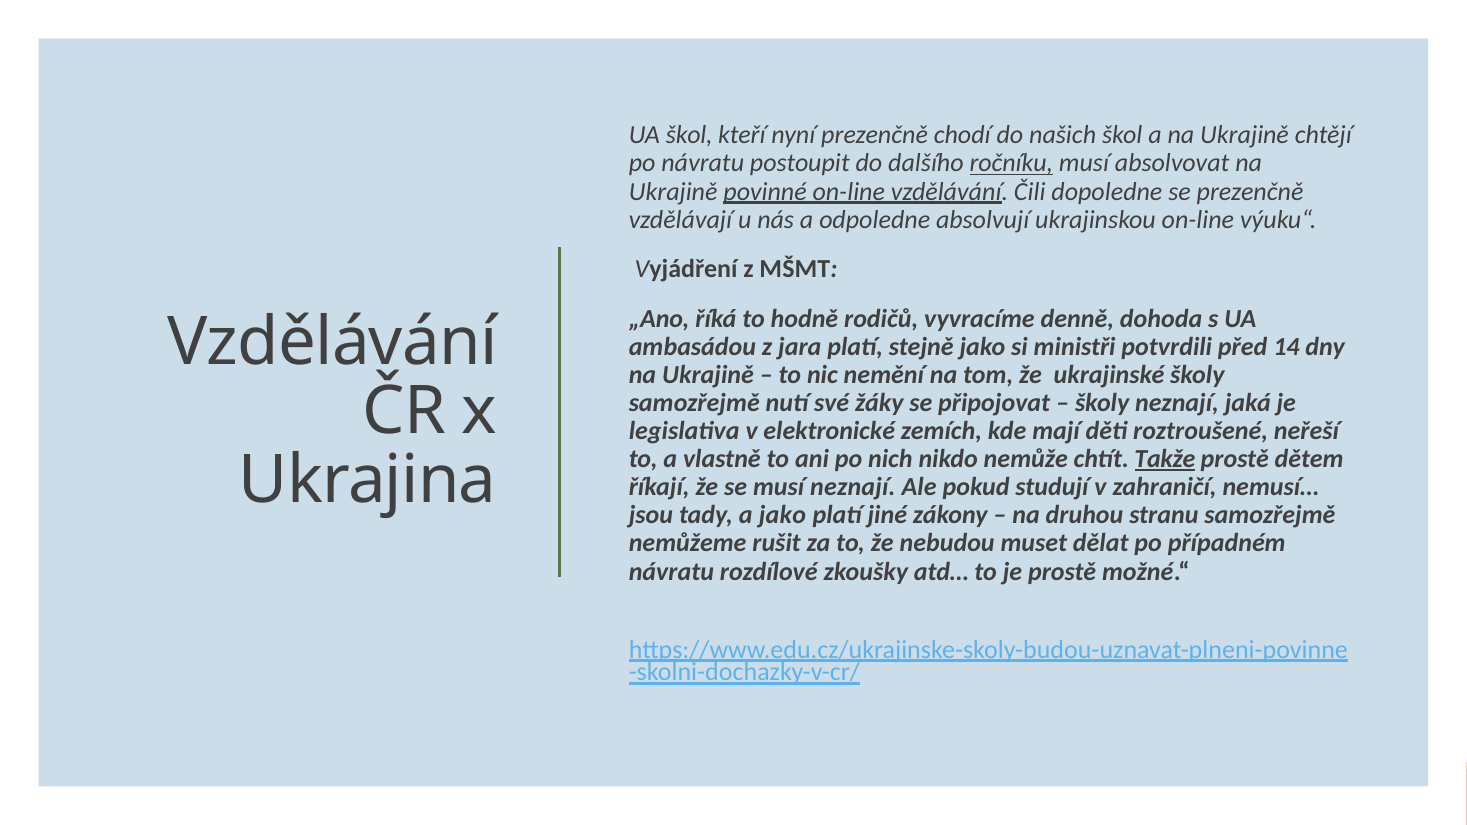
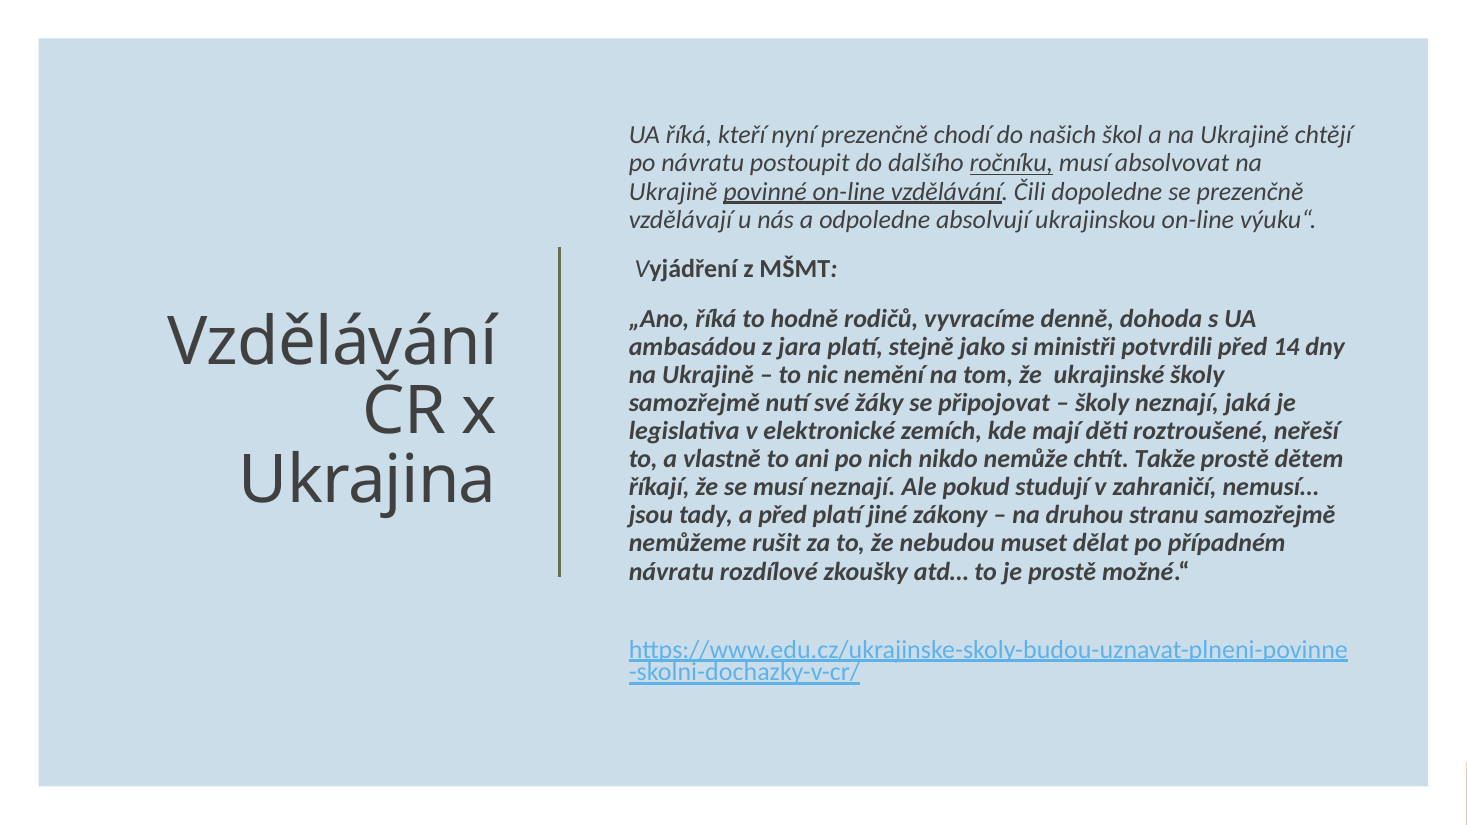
UA škol: škol -> říká (689, 135)
Takže underline: present -> none (1165, 459)
a jako: jako -> před (783, 515)
